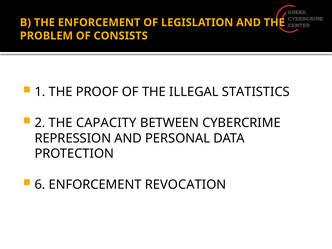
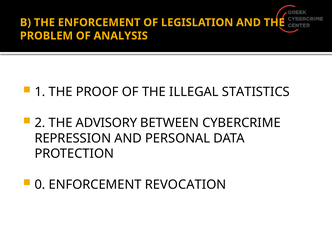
CONSISTS: CONSISTS -> ANALYSIS (121, 36)
CAPACITY: CAPACITY -> ADVISORY (106, 123)
6: 6 -> 0 (40, 185)
